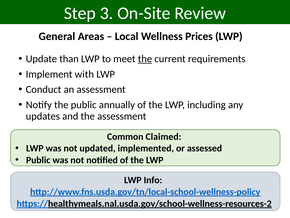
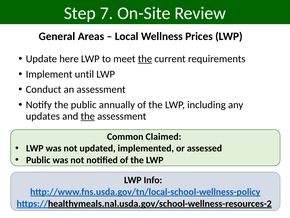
3: 3 -> 7 (107, 13)
than: than -> here (69, 59)
with: with -> until (84, 74)
the underline: none -> present (88, 116)
